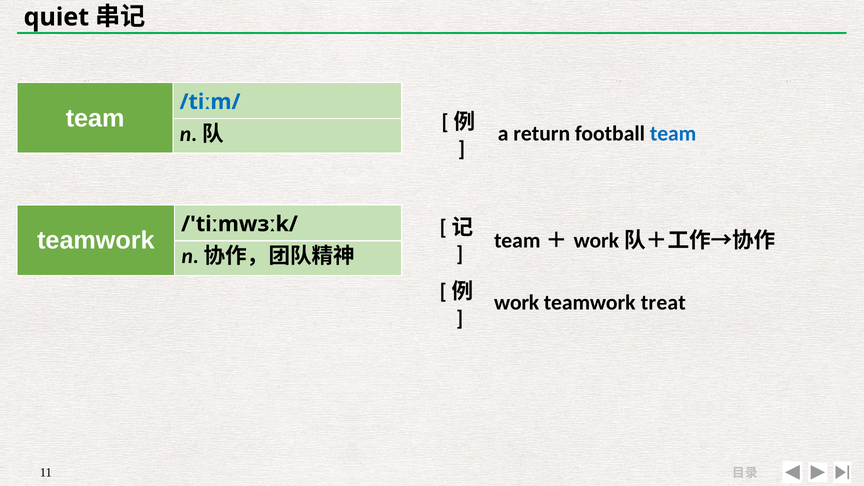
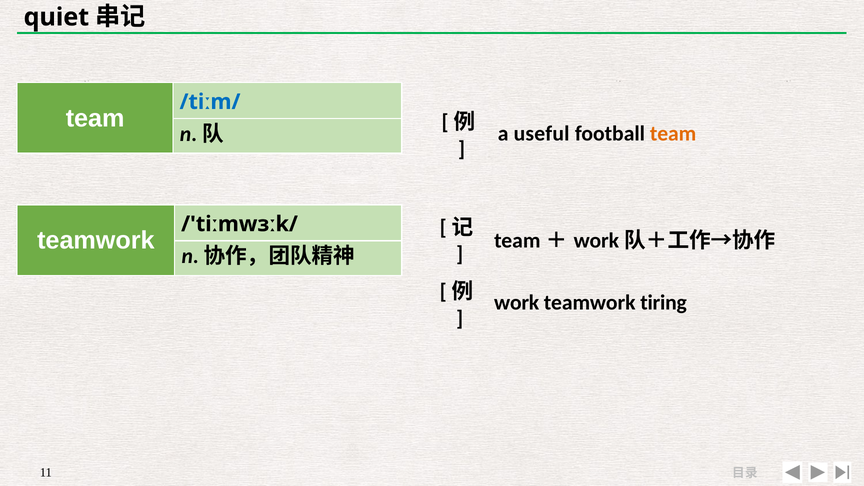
return: return -> useful (542, 133)
team colour: blue -> orange (673, 133)
treat: treat -> tiring (664, 303)
